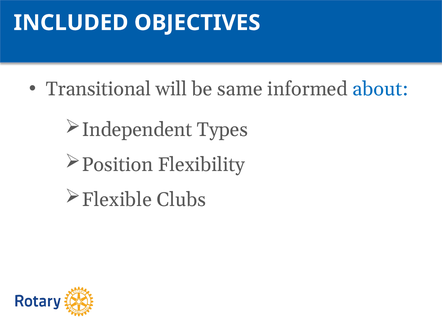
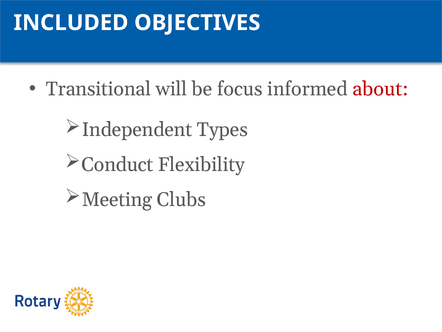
same: same -> focus (240, 89)
about colour: blue -> red (380, 89)
Position: Position -> Conduct (117, 164)
Flexible: Flexible -> Meeting (117, 199)
